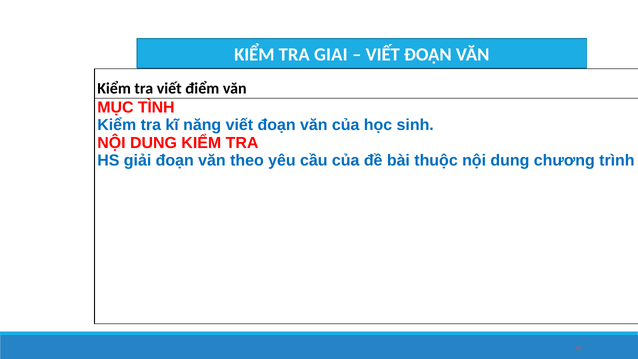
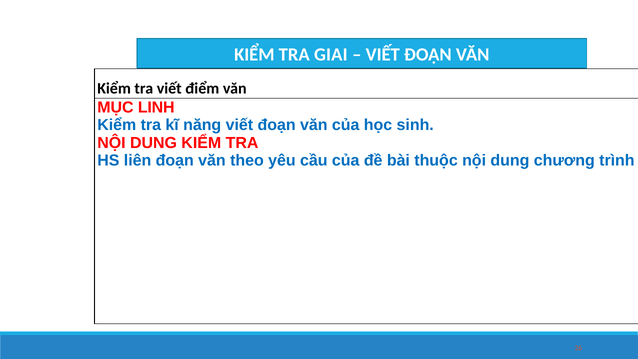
TÌNH: TÌNH -> LINH (156, 107)
giải: giải -> liên (138, 161)
